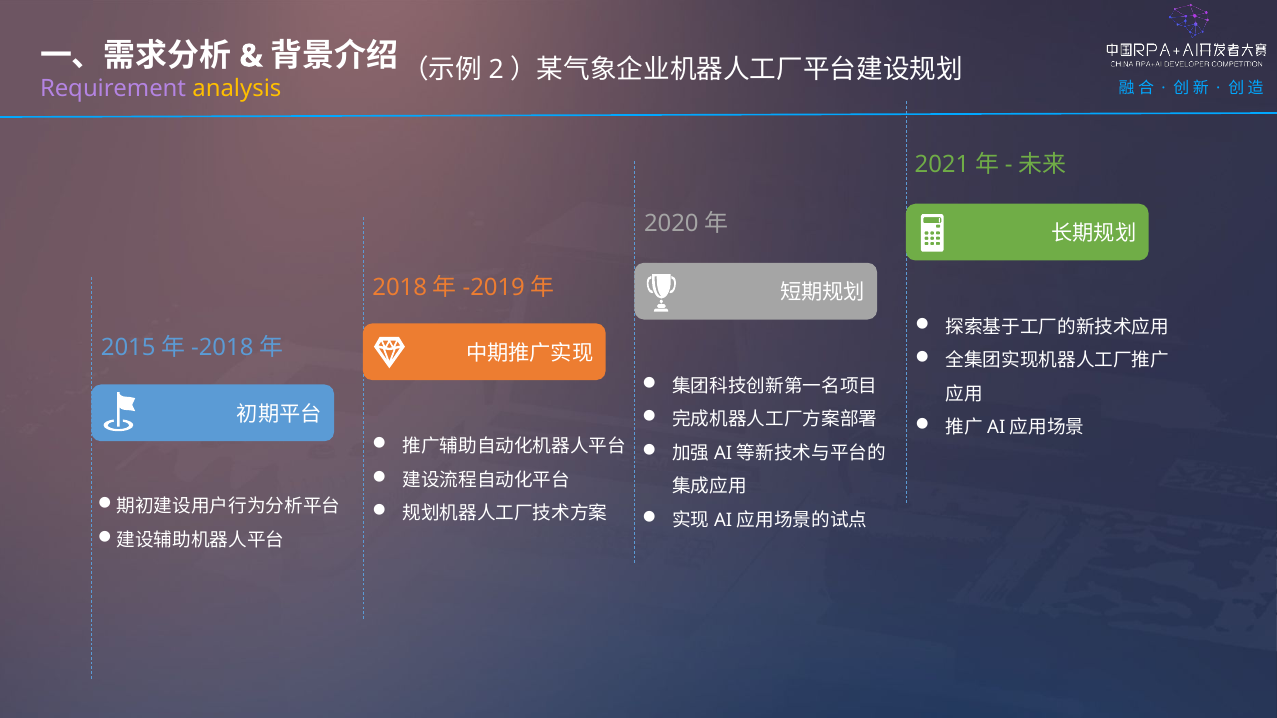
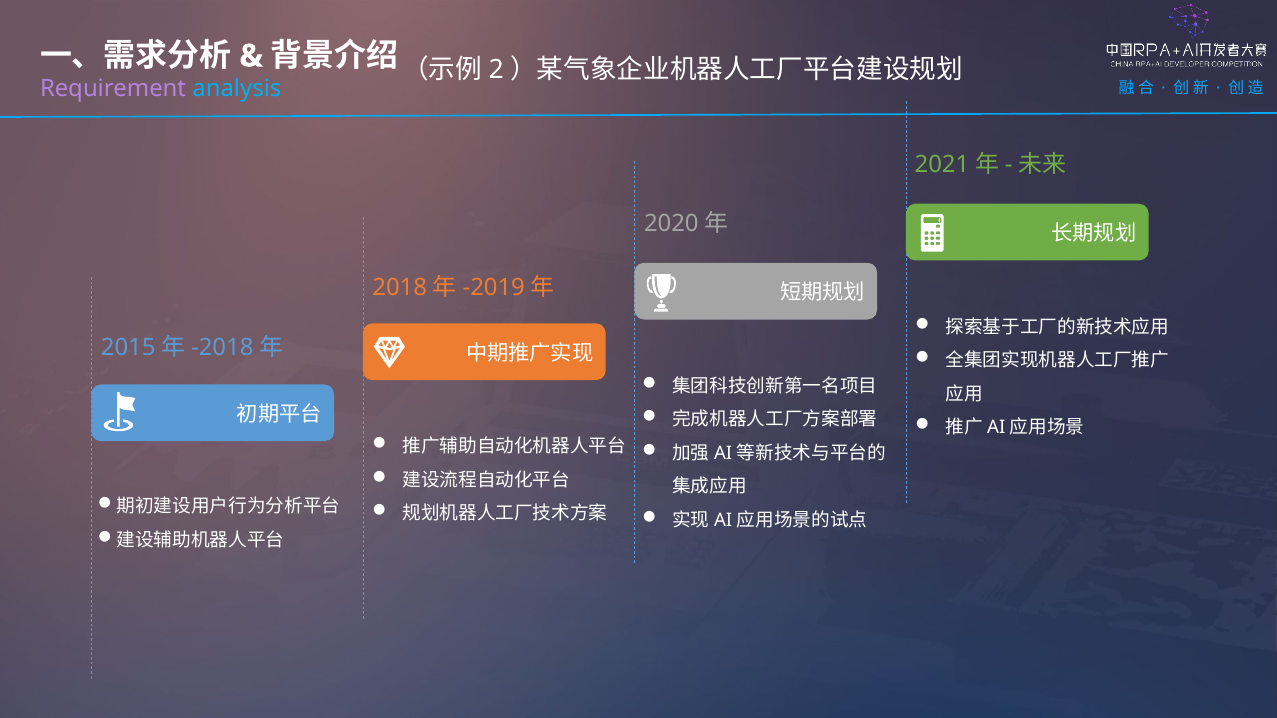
analysis colour: yellow -> light blue (237, 89)
